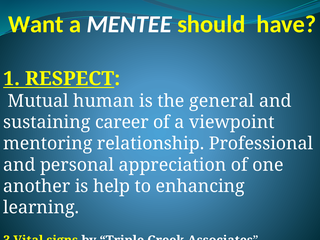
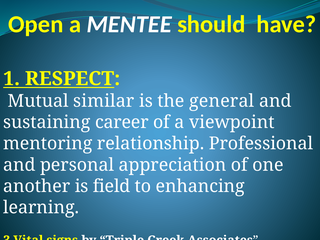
Want: Want -> Open (36, 24)
human: human -> similar (104, 101)
help: help -> field (112, 186)
